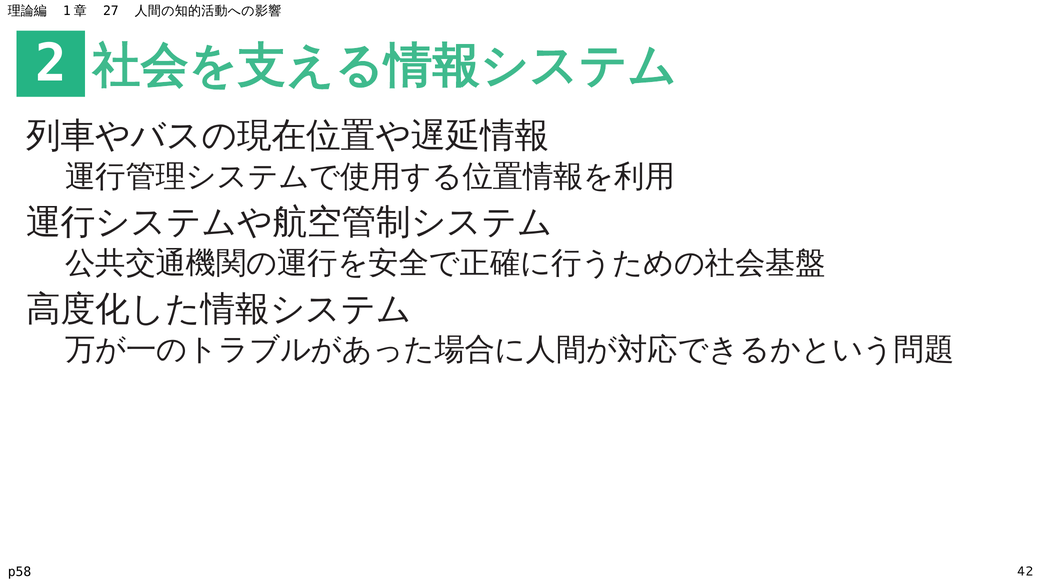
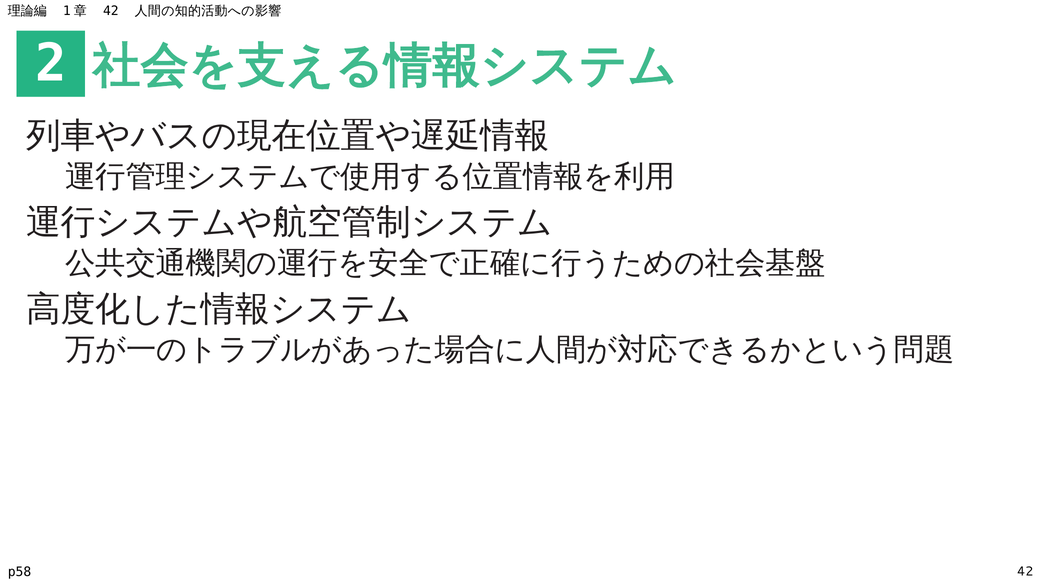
27: 27 -> 42 (111, 11)
